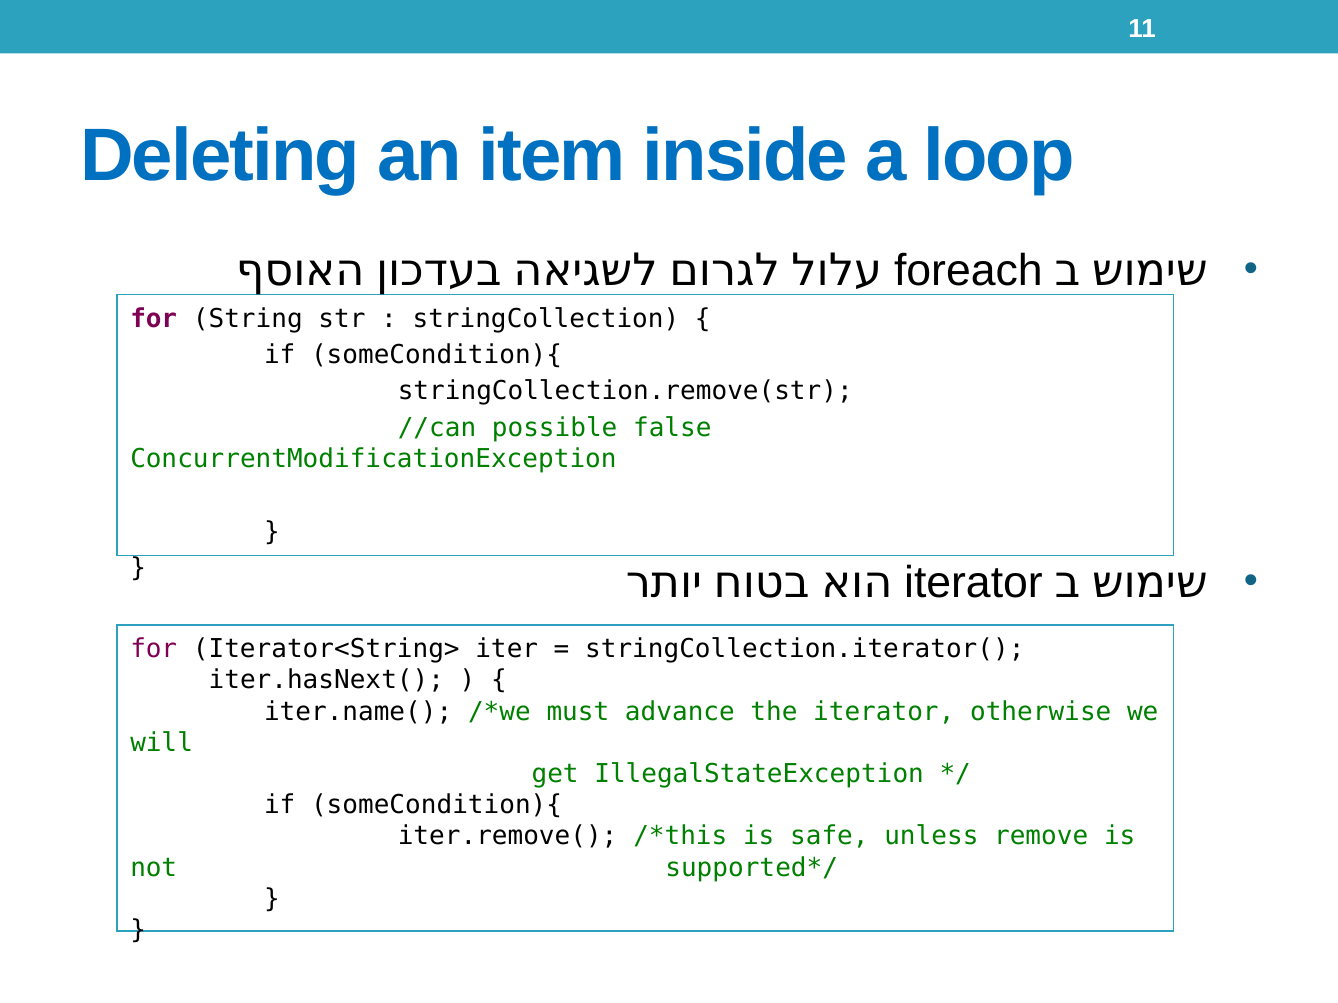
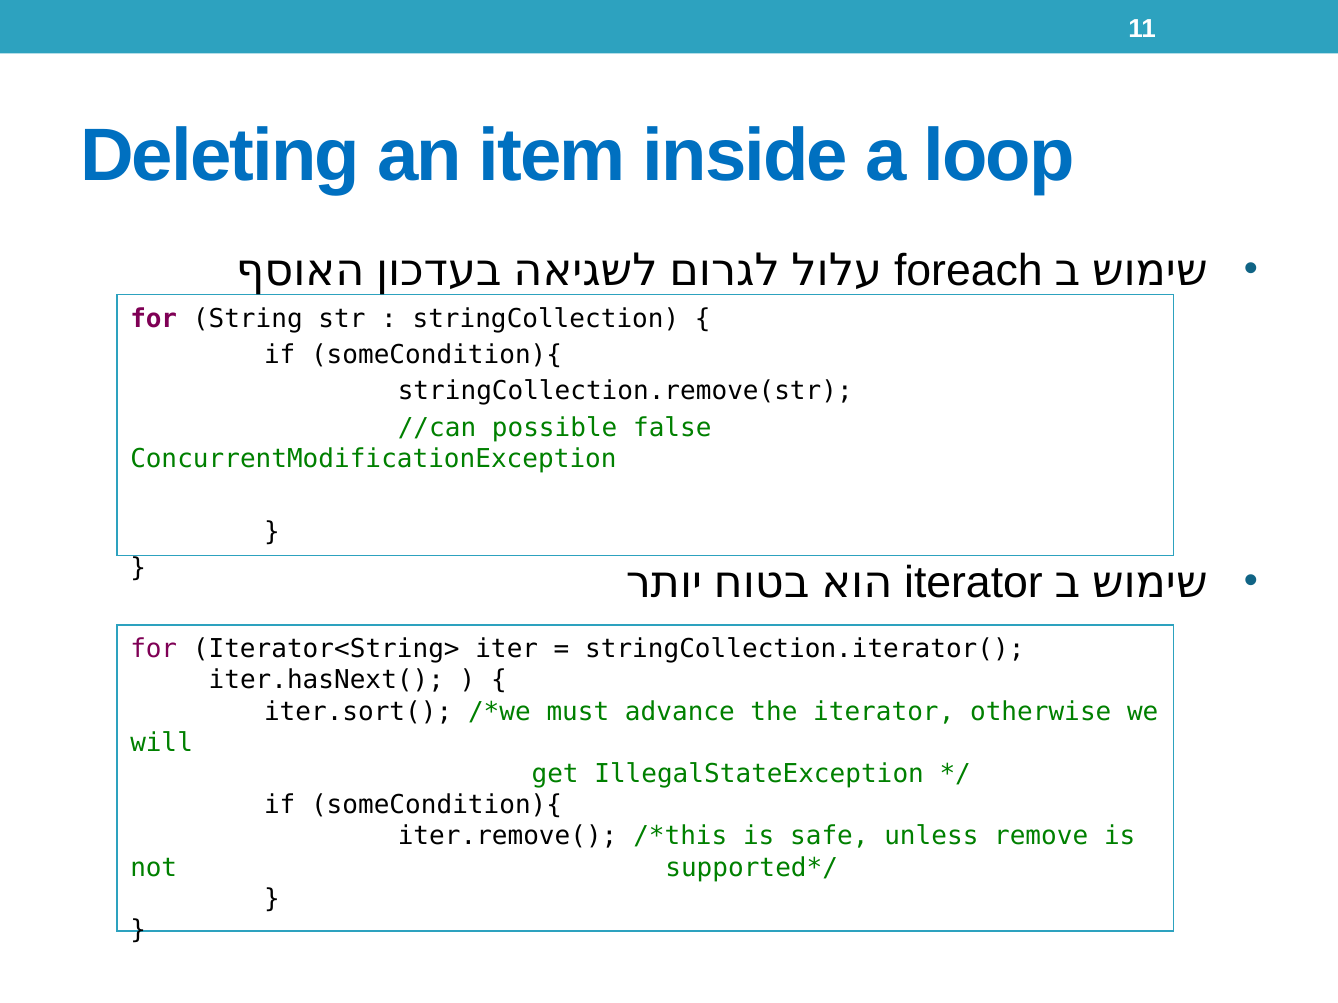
iter.name(: iter.name( -> iter.sort( (358, 712)
